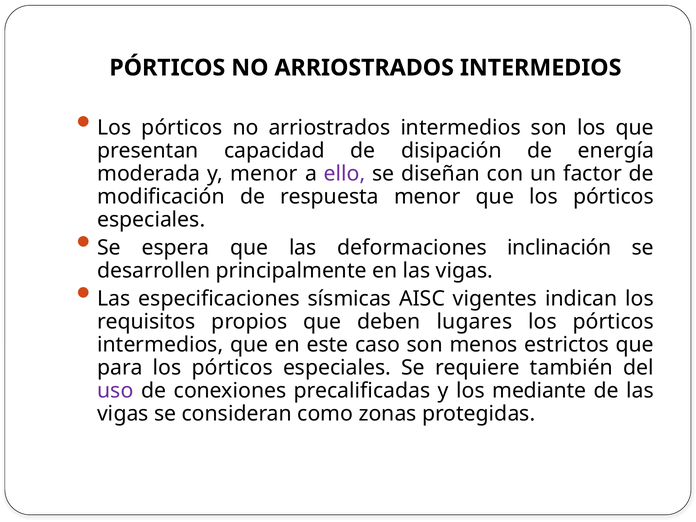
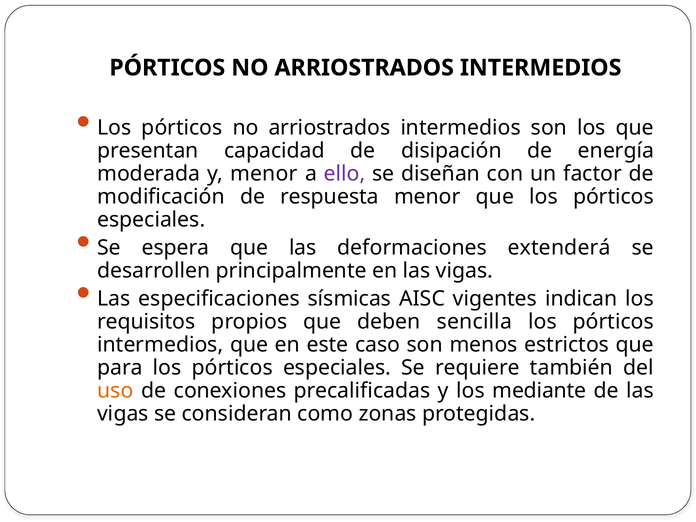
inclinación: inclinación -> extenderá (559, 248)
lugares: lugares -> sencilla (474, 322)
uso colour: purple -> orange (115, 391)
